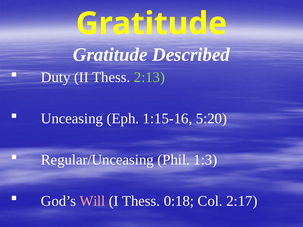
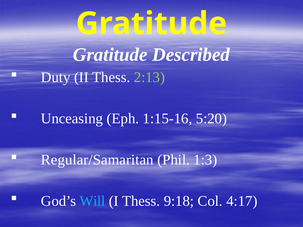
Regular/Unceasing: Regular/Unceasing -> Regular/Samaritan (97, 160)
Will colour: pink -> light blue (92, 201)
0:18: 0:18 -> 9:18 (179, 201)
2:17: 2:17 -> 4:17 (242, 201)
